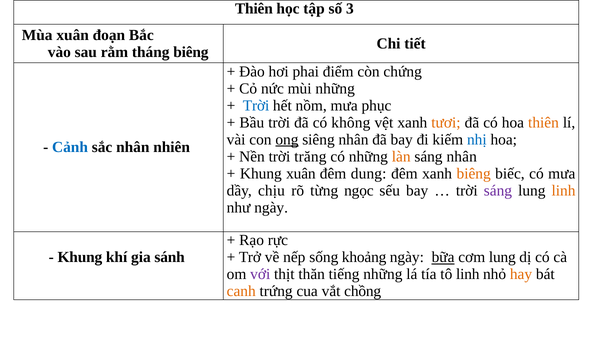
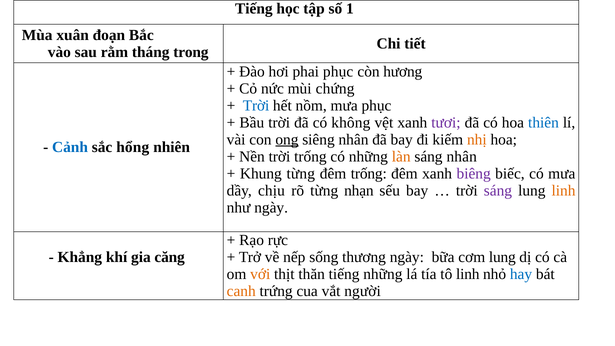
Thiên: Thiên -> Tiếng (254, 9)
3: 3 -> 1 (350, 9)
tháng biêng: biêng -> trong (191, 52)
phai điểm: điểm -> phục (338, 72)
chứng: chứng -> hương (403, 72)
mùi những: những -> chứng (335, 88)
tươi colour: orange -> purple (446, 122)
thiên colour: orange -> blue (543, 122)
nhị colour: blue -> orange (477, 139)
sắc nhân: nhân -> hổng (133, 147)
trời trăng: trăng -> trống (310, 156)
Khung xuân: xuân -> từng (301, 173)
đêm dung: dung -> trống (369, 173)
biêng colour: orange -> purple (474, 173)
ngọc: ngọc -> nhạn (359, 190)
Khung: Khung -> Khẳng (80, 257)
sánh: sánh -> căng (170, 257)
khoảng: khoảng -> thương (364, 257)
bữa underline: present -> none (443, 257)
với colour: purple -> orange (260, 274)
hay colour: orange -> blue (521, 274)
chồng: chồng -> người (363, 291)
